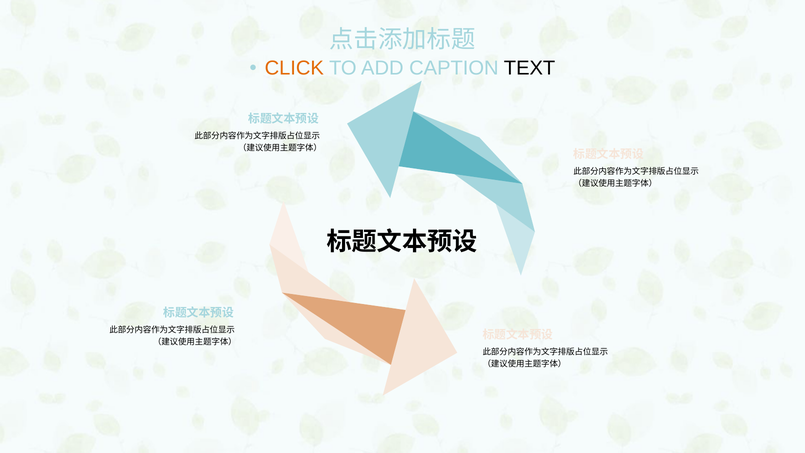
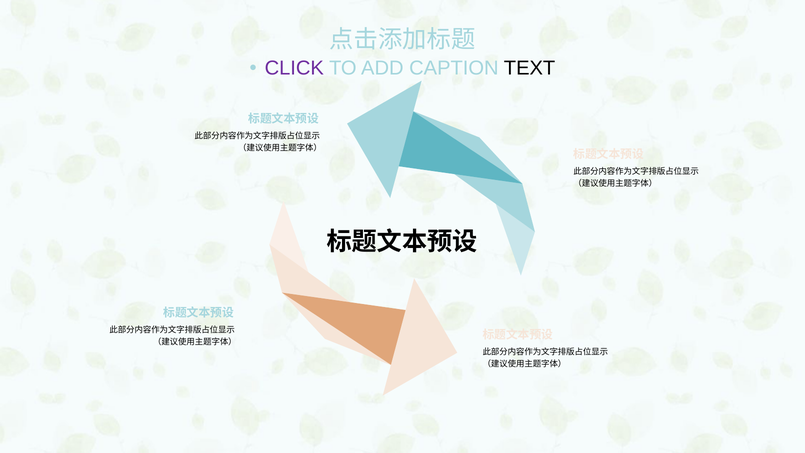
CLICK colour: orange -> purple (294, 68)
